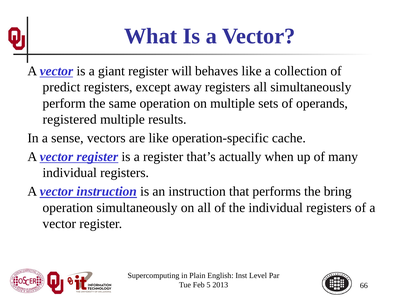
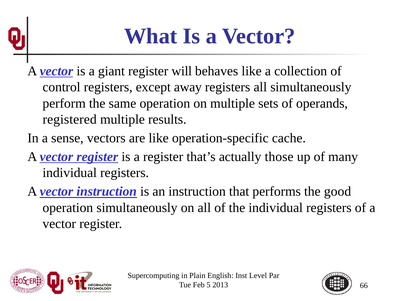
predict: predict -> control (61, 87)
when: when -> those (279, 157)
bring: bring -> good (338, 192)
